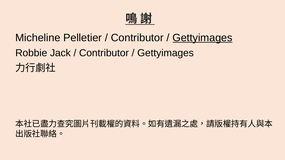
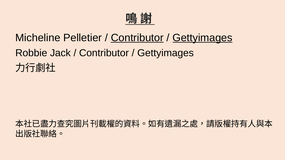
Contributor underline: none -> present (137, 38)
